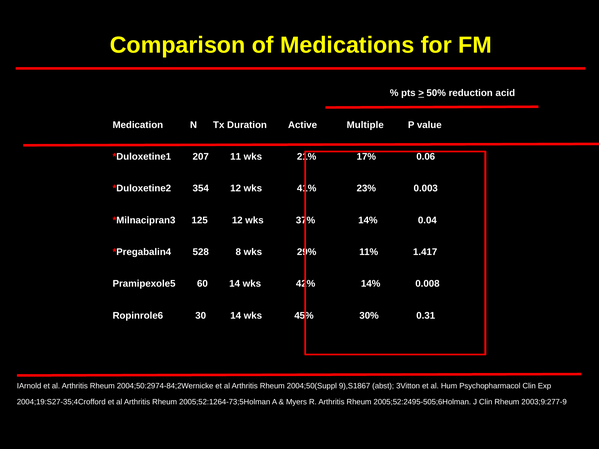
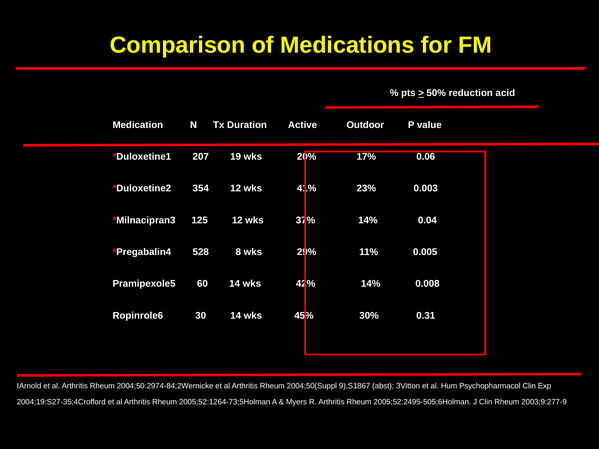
Multiple: Multiple -> Outdoor (365, 125)
11: 11 -> 19 (236, 157)
21%: 21% -> 20% (307, 157)
1.417: 1.417 -> 0.005 (425, 252)
